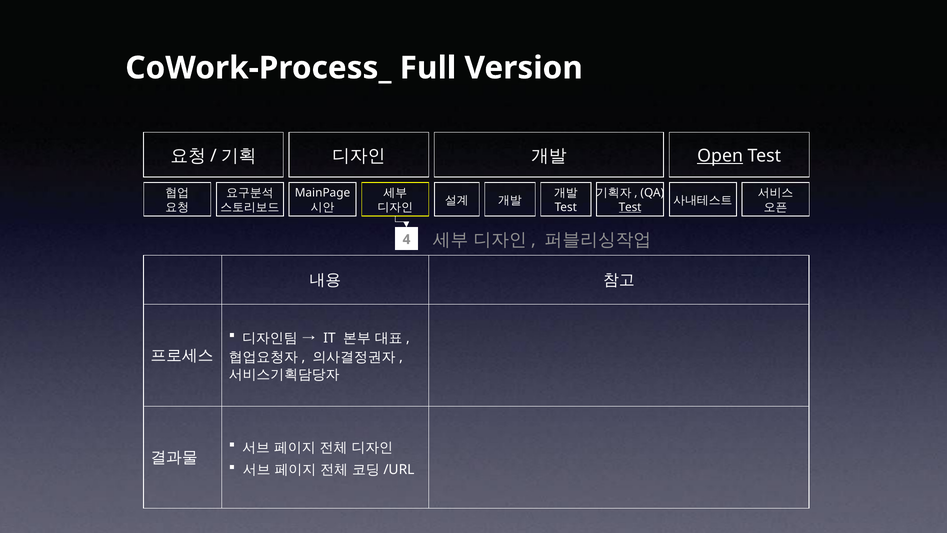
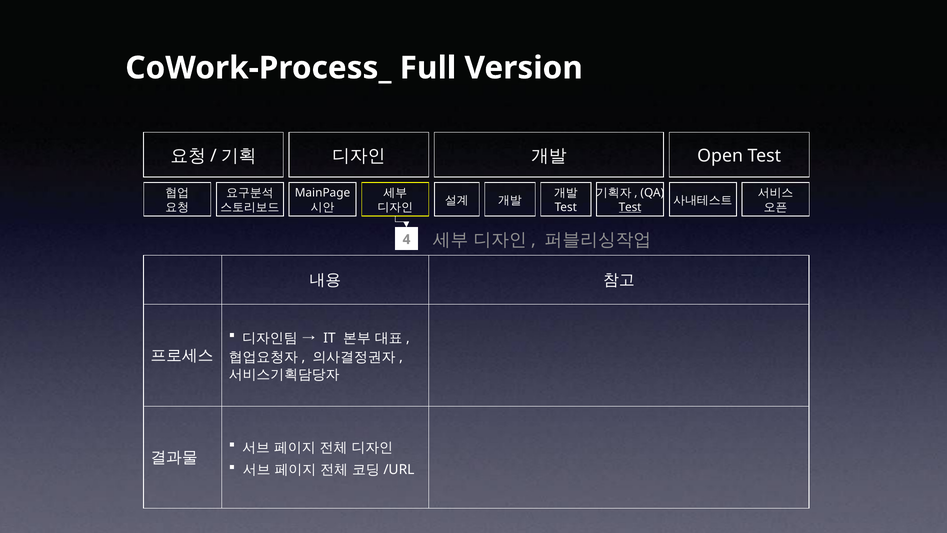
Open underline: present -> none (720, 156)
